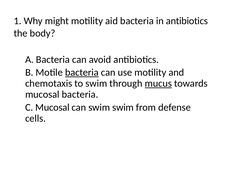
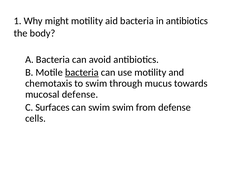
mucus underline: present -> none (158, 83)
mucosal bacteria: bacteria -> defense (80, 94)
C Mucosal: Mucosal -> Surfaces (52, 107)
